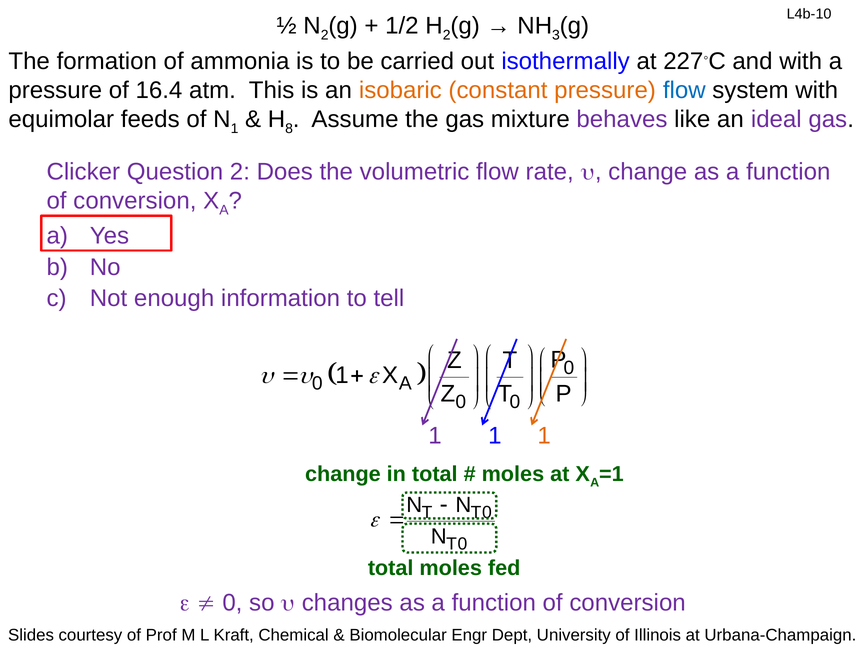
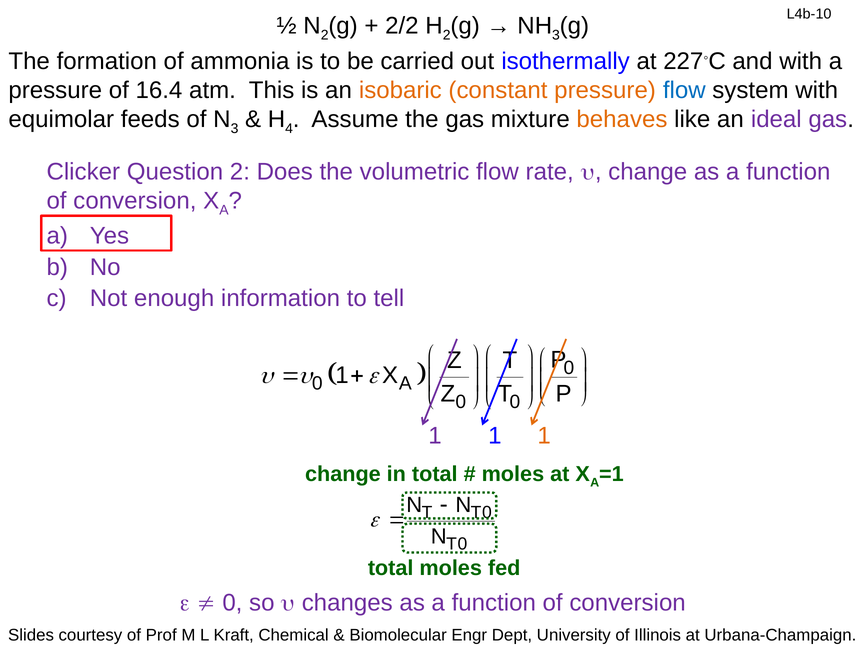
1/2: 1/2 -> 2/2 (402, 26)
1: 1 -> 3 (235, 129)
8: 8 -> 4 (289, 129)
behaves colour: purple -> orange (622, 119)
